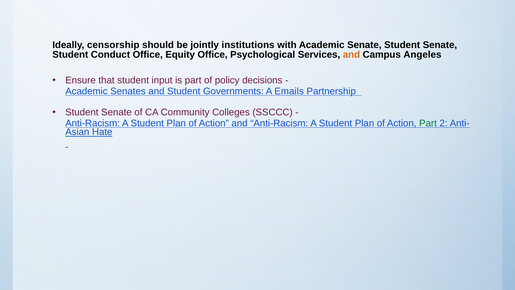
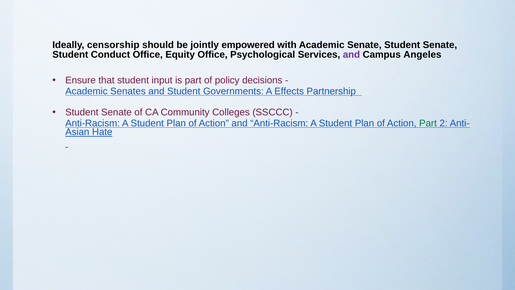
institutions: institutions -> empowered (248, 45)
and colour: orange -> purple (351, 55)
Emails: Emails -> Effects (289, 91)
